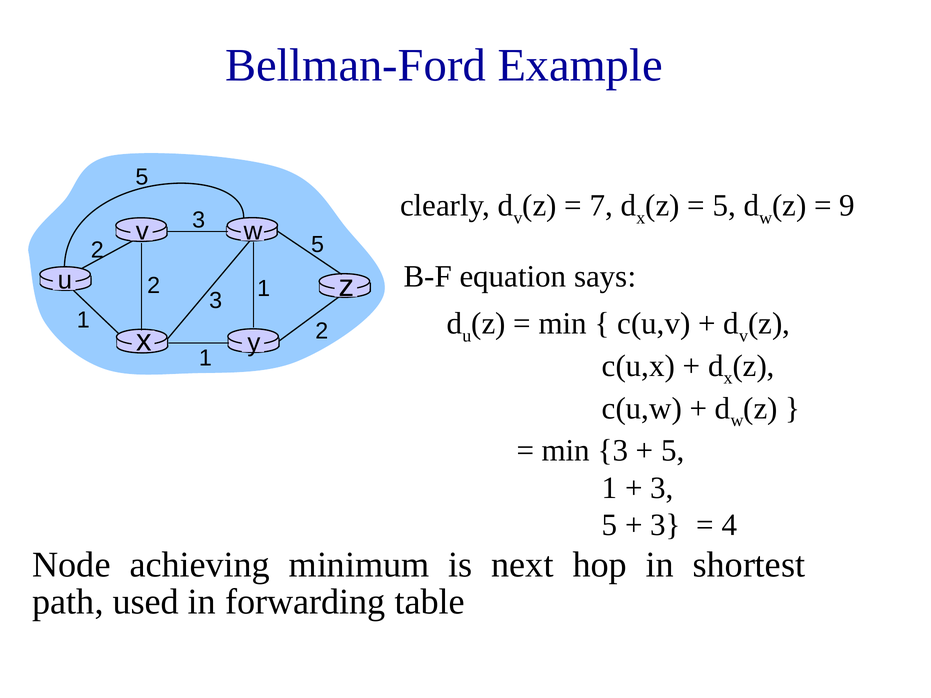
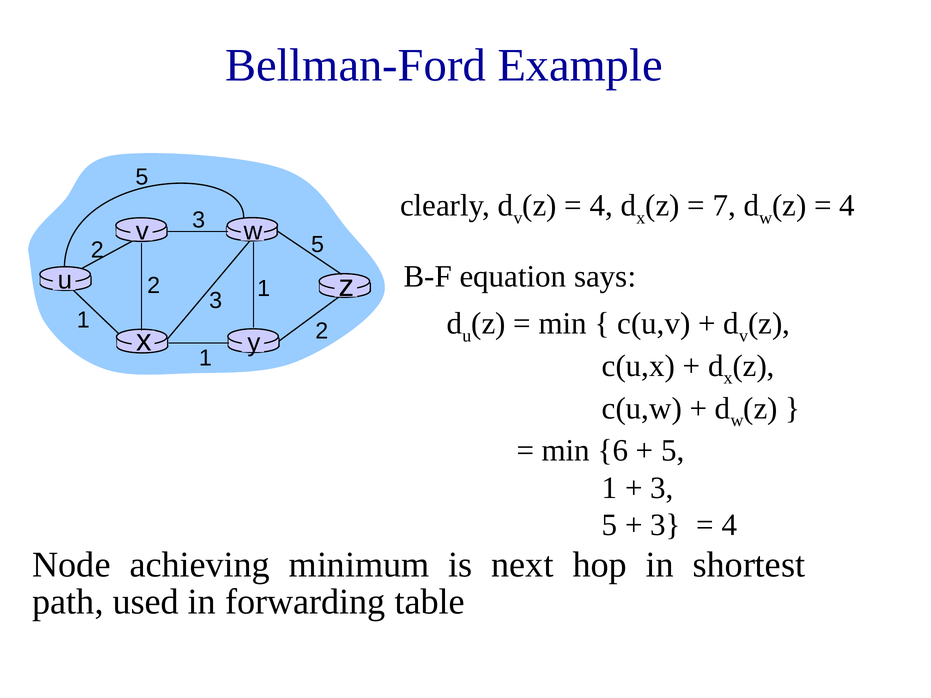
7: 7 -> 4 (601, 206)
5: 5 -> 7 (724, 206)
9: 9 -> 4 (847, 206)
min 3: 3 -> 6 (613, 451)
